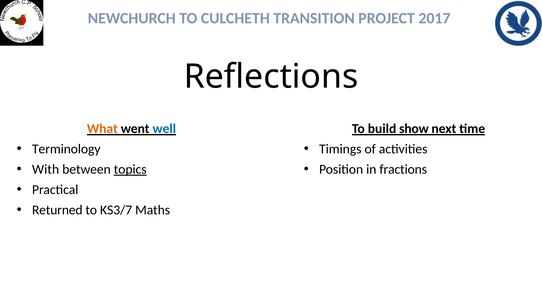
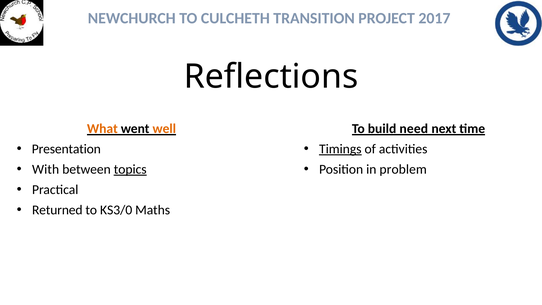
show: show -> need (414, 129)
well colour: blue -> orange (164, 129)
Timings underline: none -> present (340, 149)
Terminology: Terminology -> Presentation (66, 149)
fractions: fractions -> problem (403, 169)
KS3/7: KS3/7 -> KS3/0 (116, 210)
